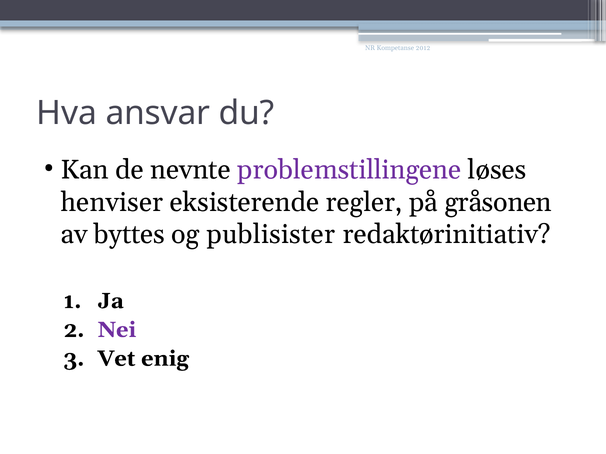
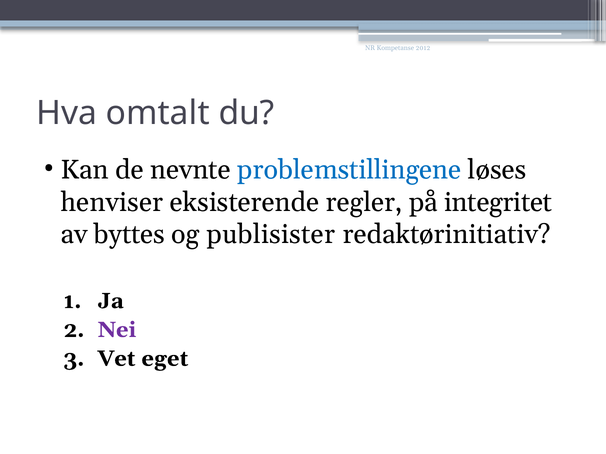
ansvar: ansvar -> omtalt (158, 113)
problemstillingene colour: purple -> blue (349, 170)
gråsonen: gråsonen -> integritet (498, 202)
enig: enig -> eget (165, 359)
